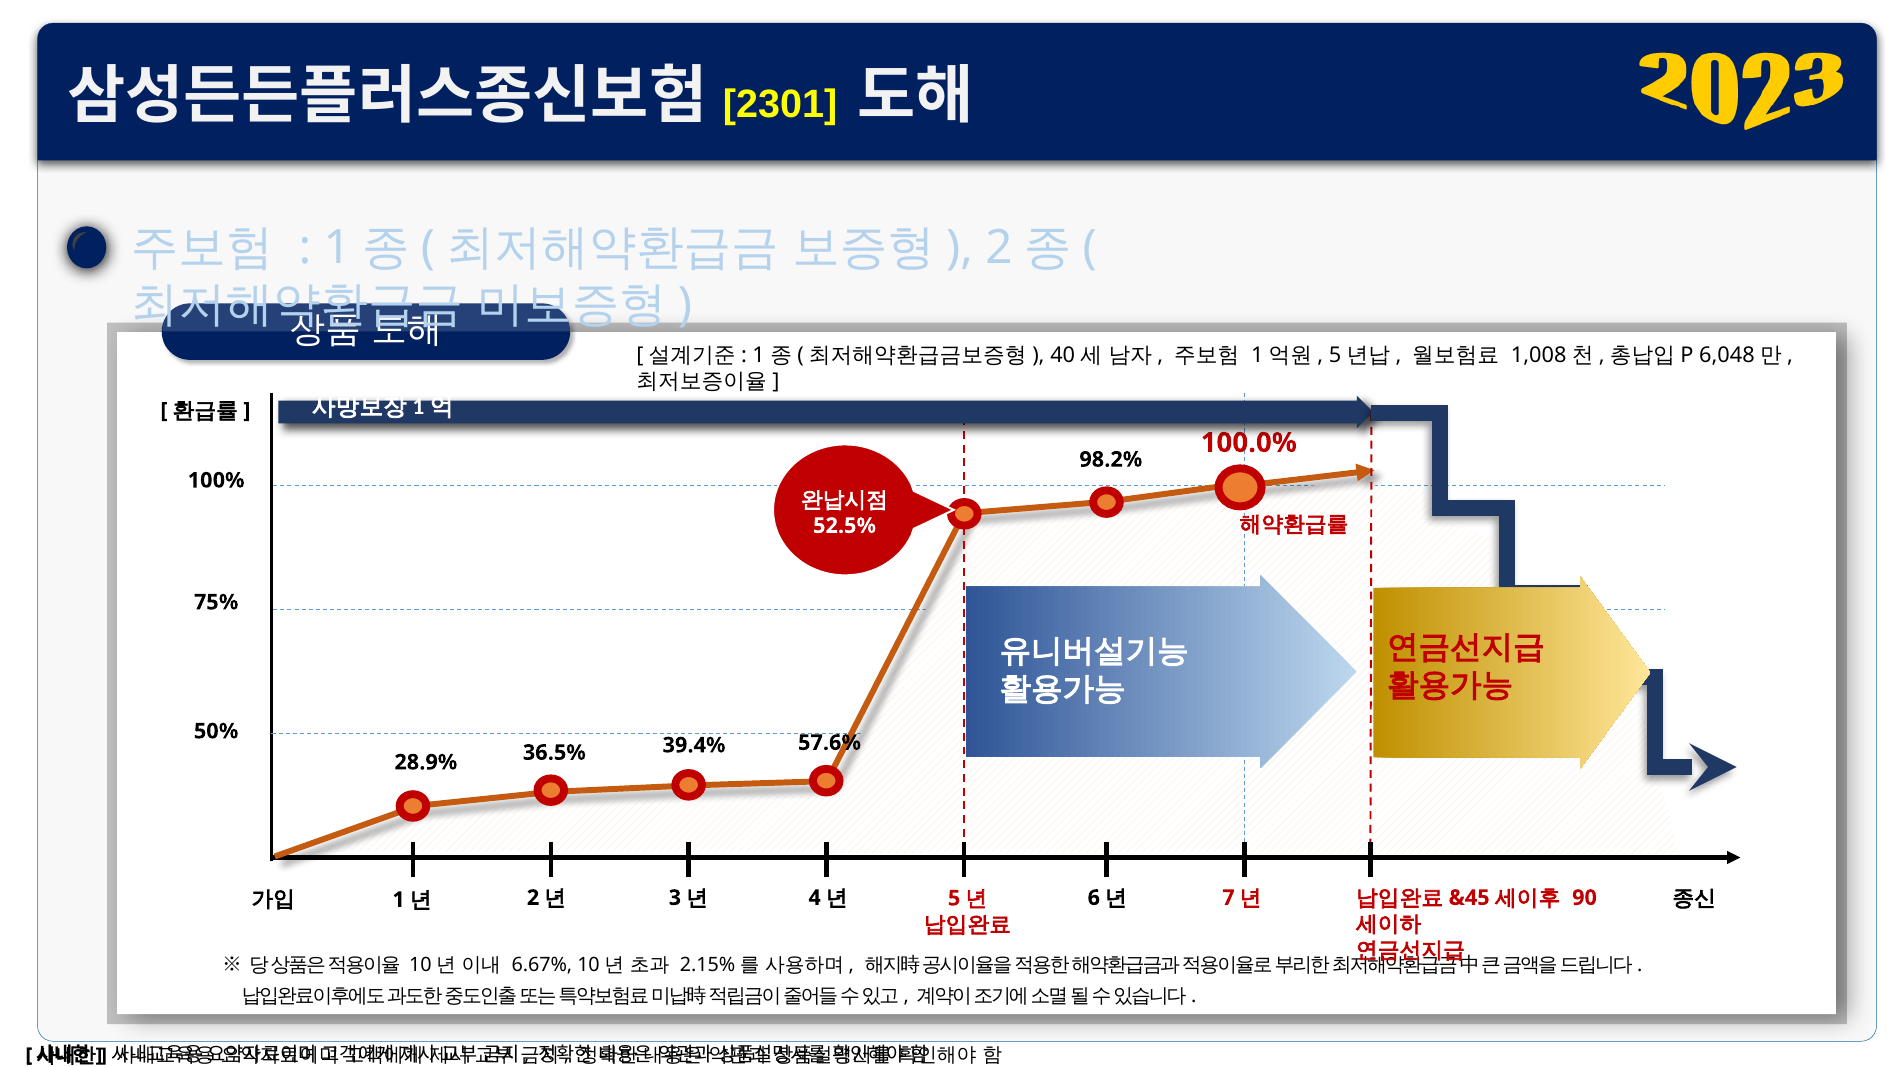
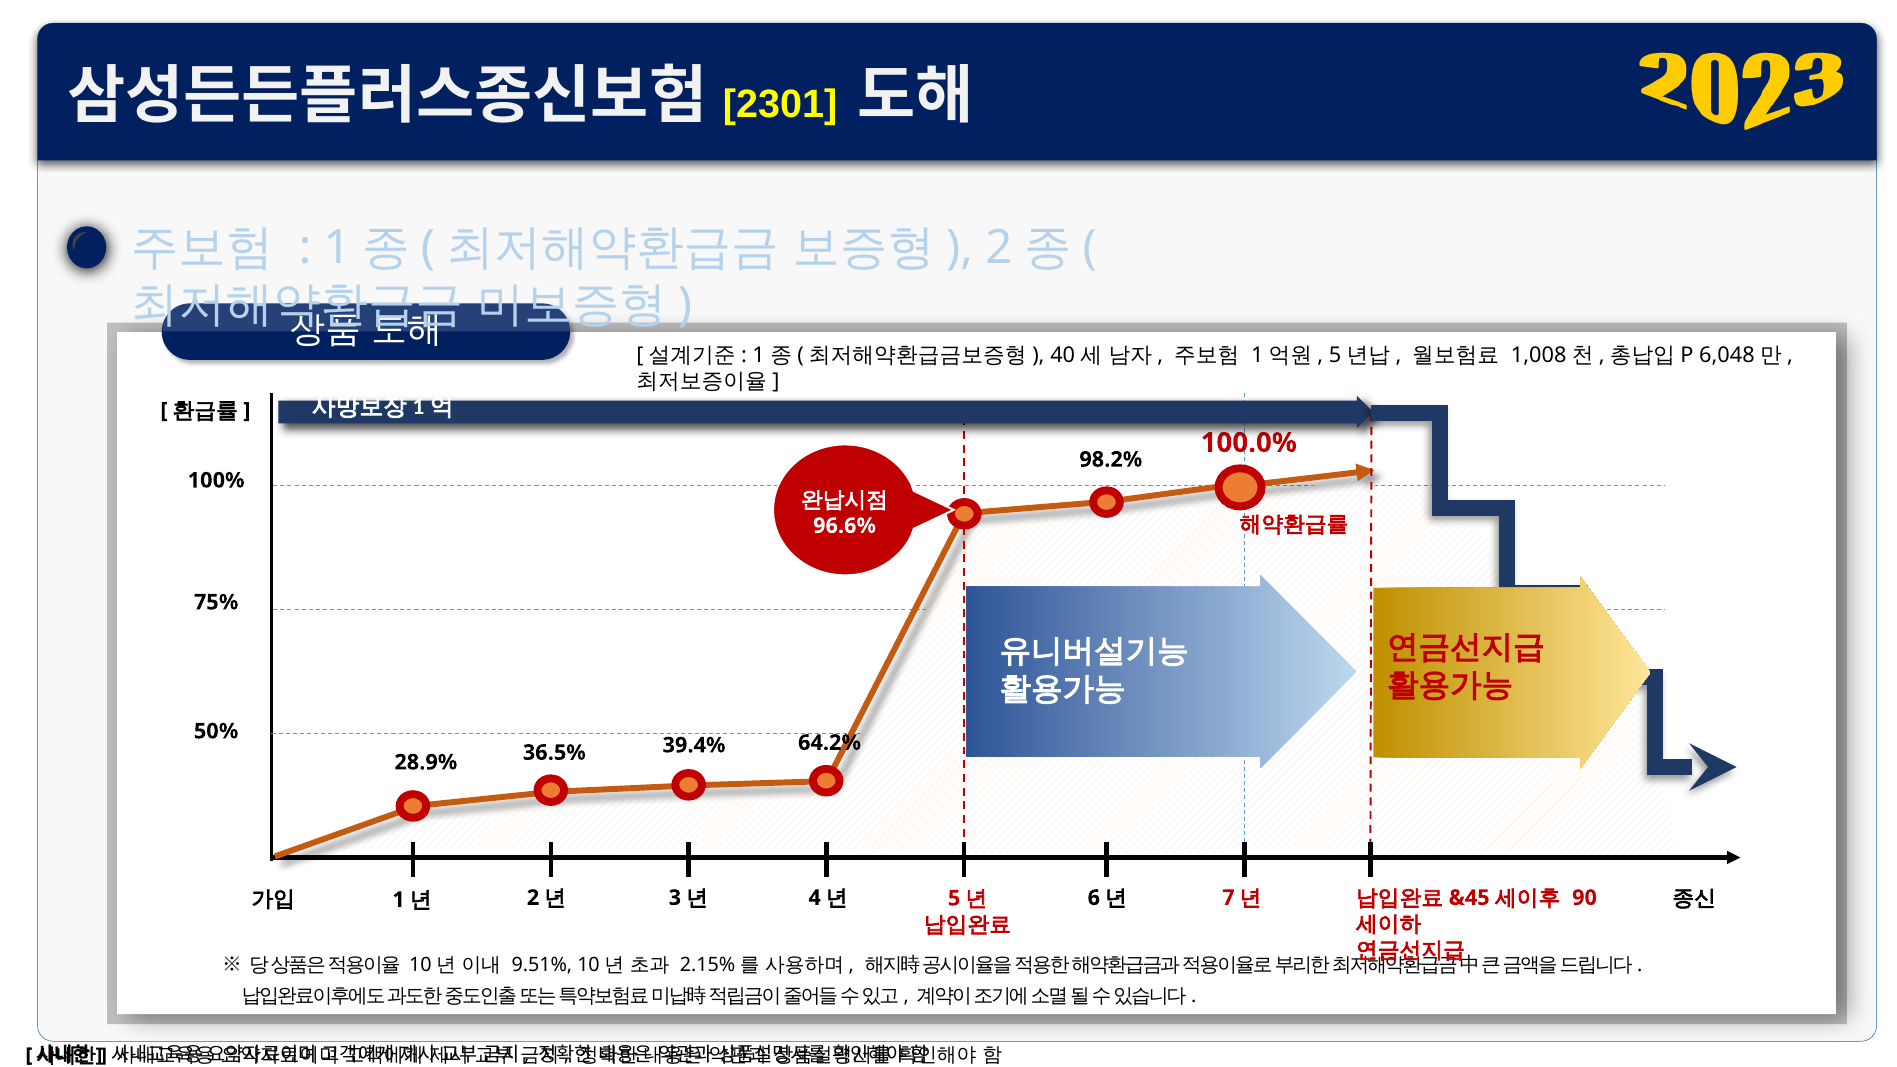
52.5%: 52.5% -> 96.6% (845, 526)
57.6%: 57.6% -> 64.2% (830, 743)
6.67%: 6.67% -> 9.51% (542, 965)
